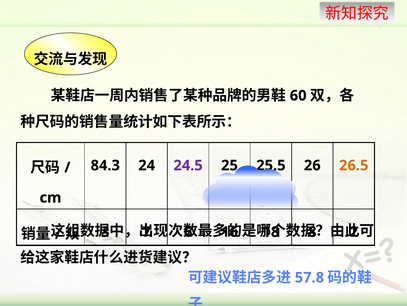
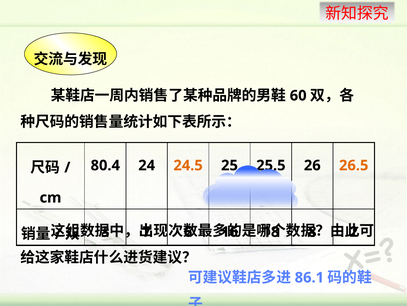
84.3: 84.3 -> 80.4 (105, 165)
24.5 colour: purple -> orange (188, 165)
57.8: 57.8 -> 86.1 (309, 277)
